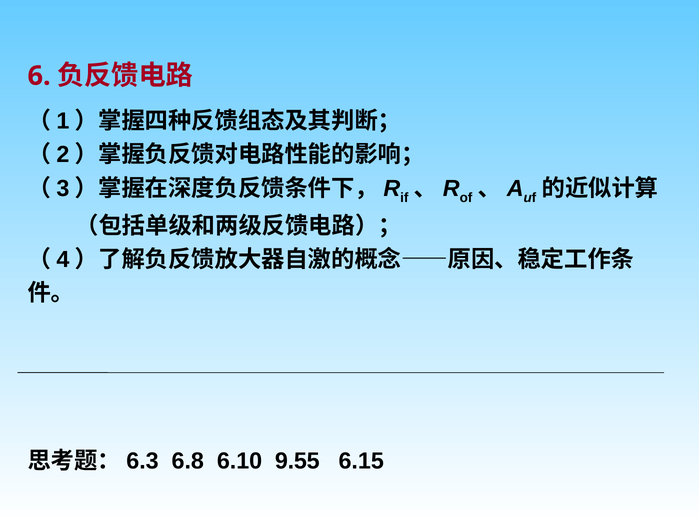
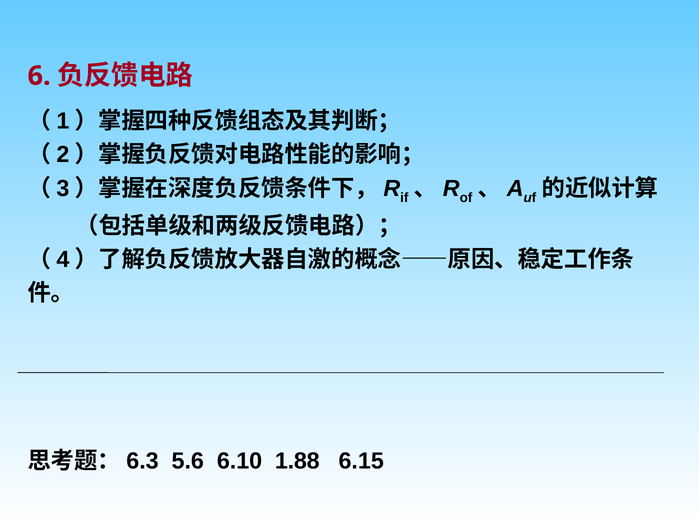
6.8: 6.8 -> 5.6 (188, 461)
9.55: 9.55 -> 1.88 (297, 461)
